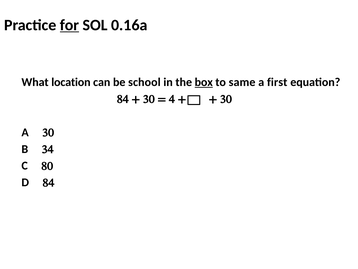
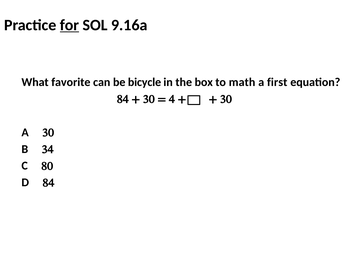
0.16a: 0.16a -> 9.16a (129, 25)
location: location -> favorite (71, 82)
school: school -> bicycle (144, 82)
box underline: present -> none (204, 82)
same: same -> math (242, 82)
